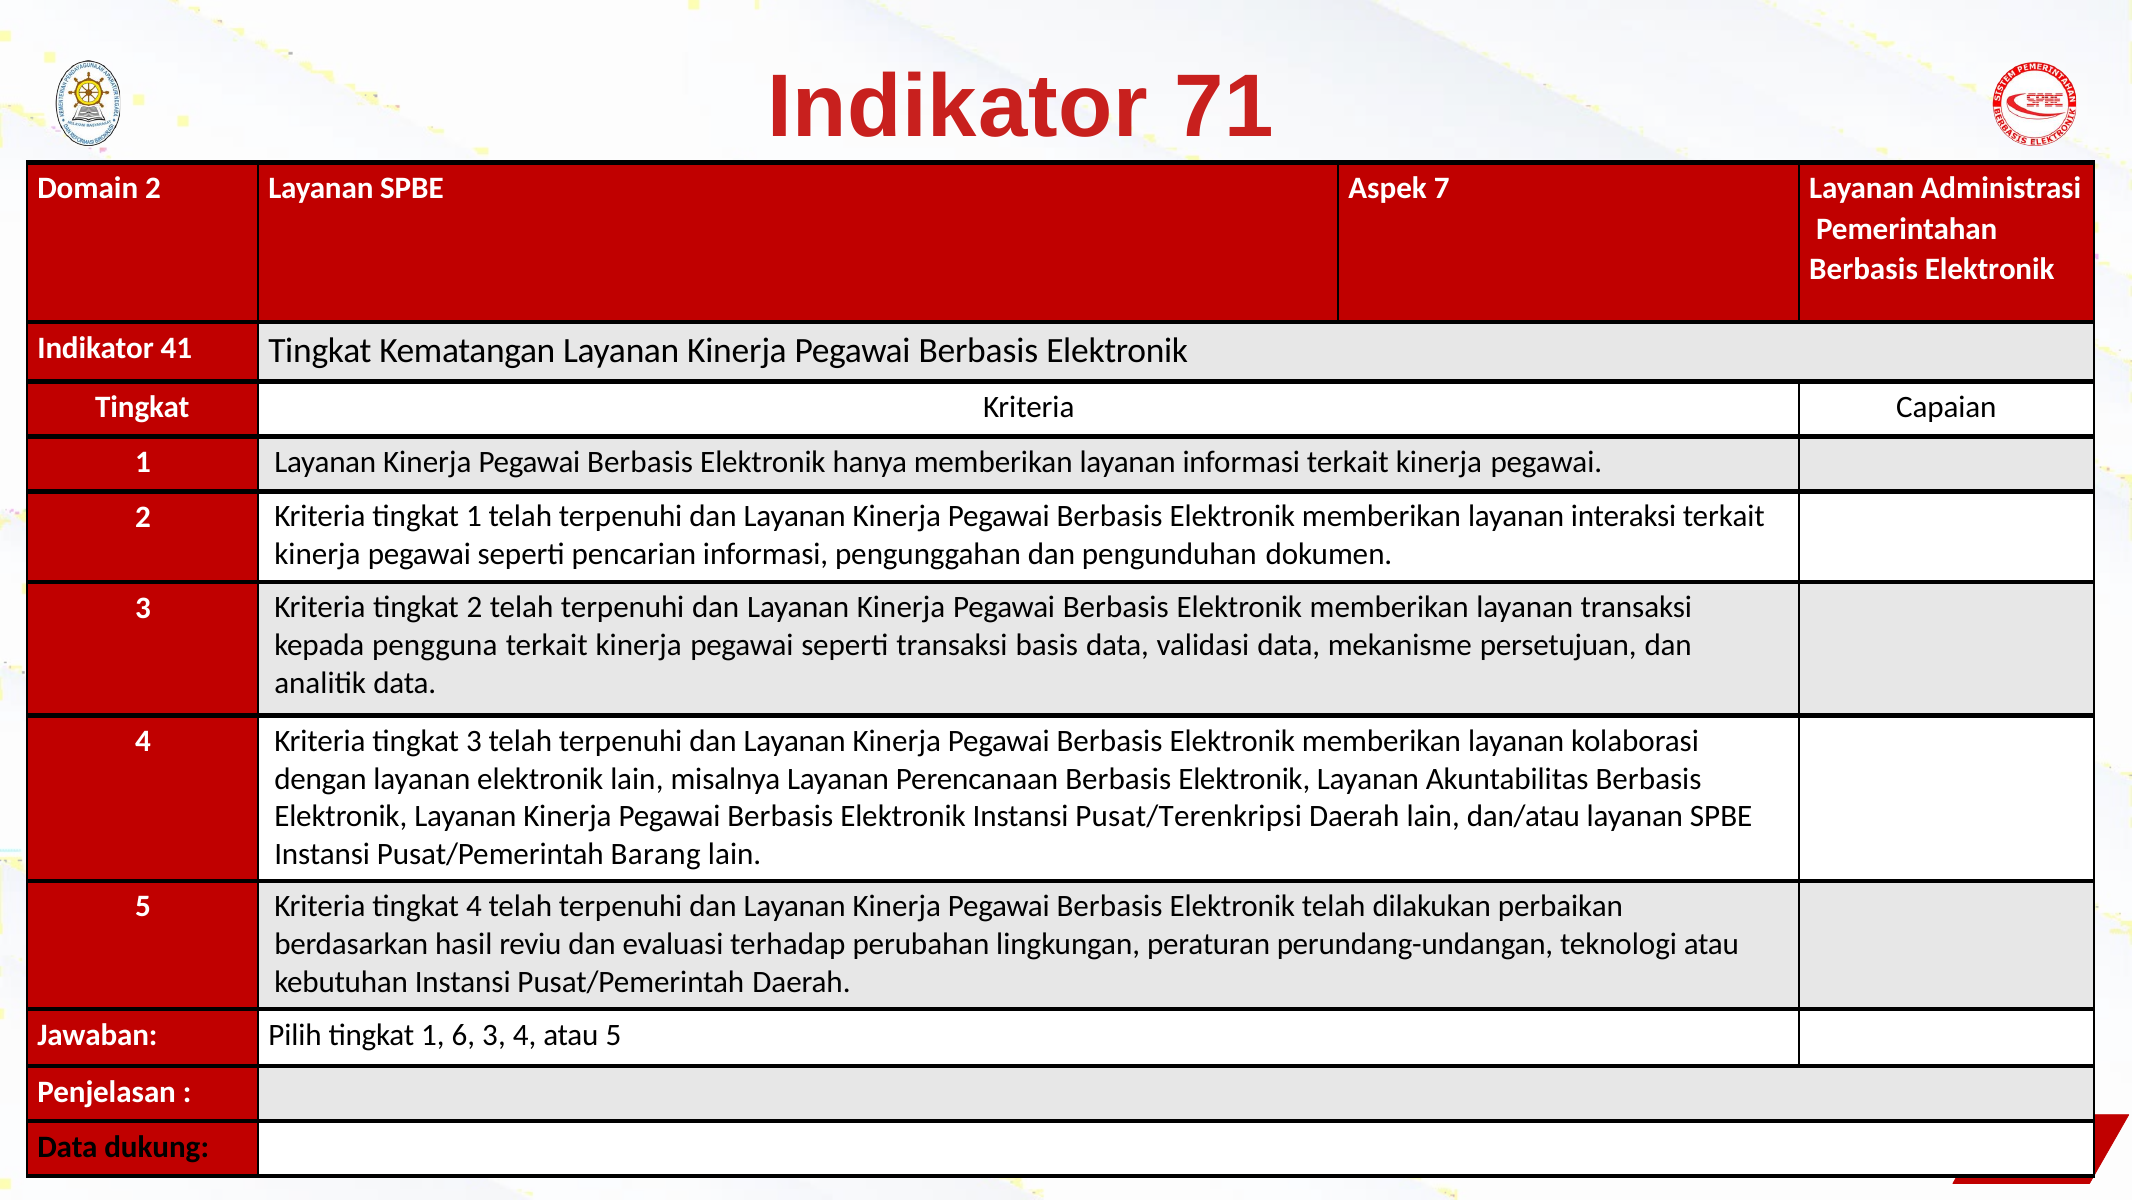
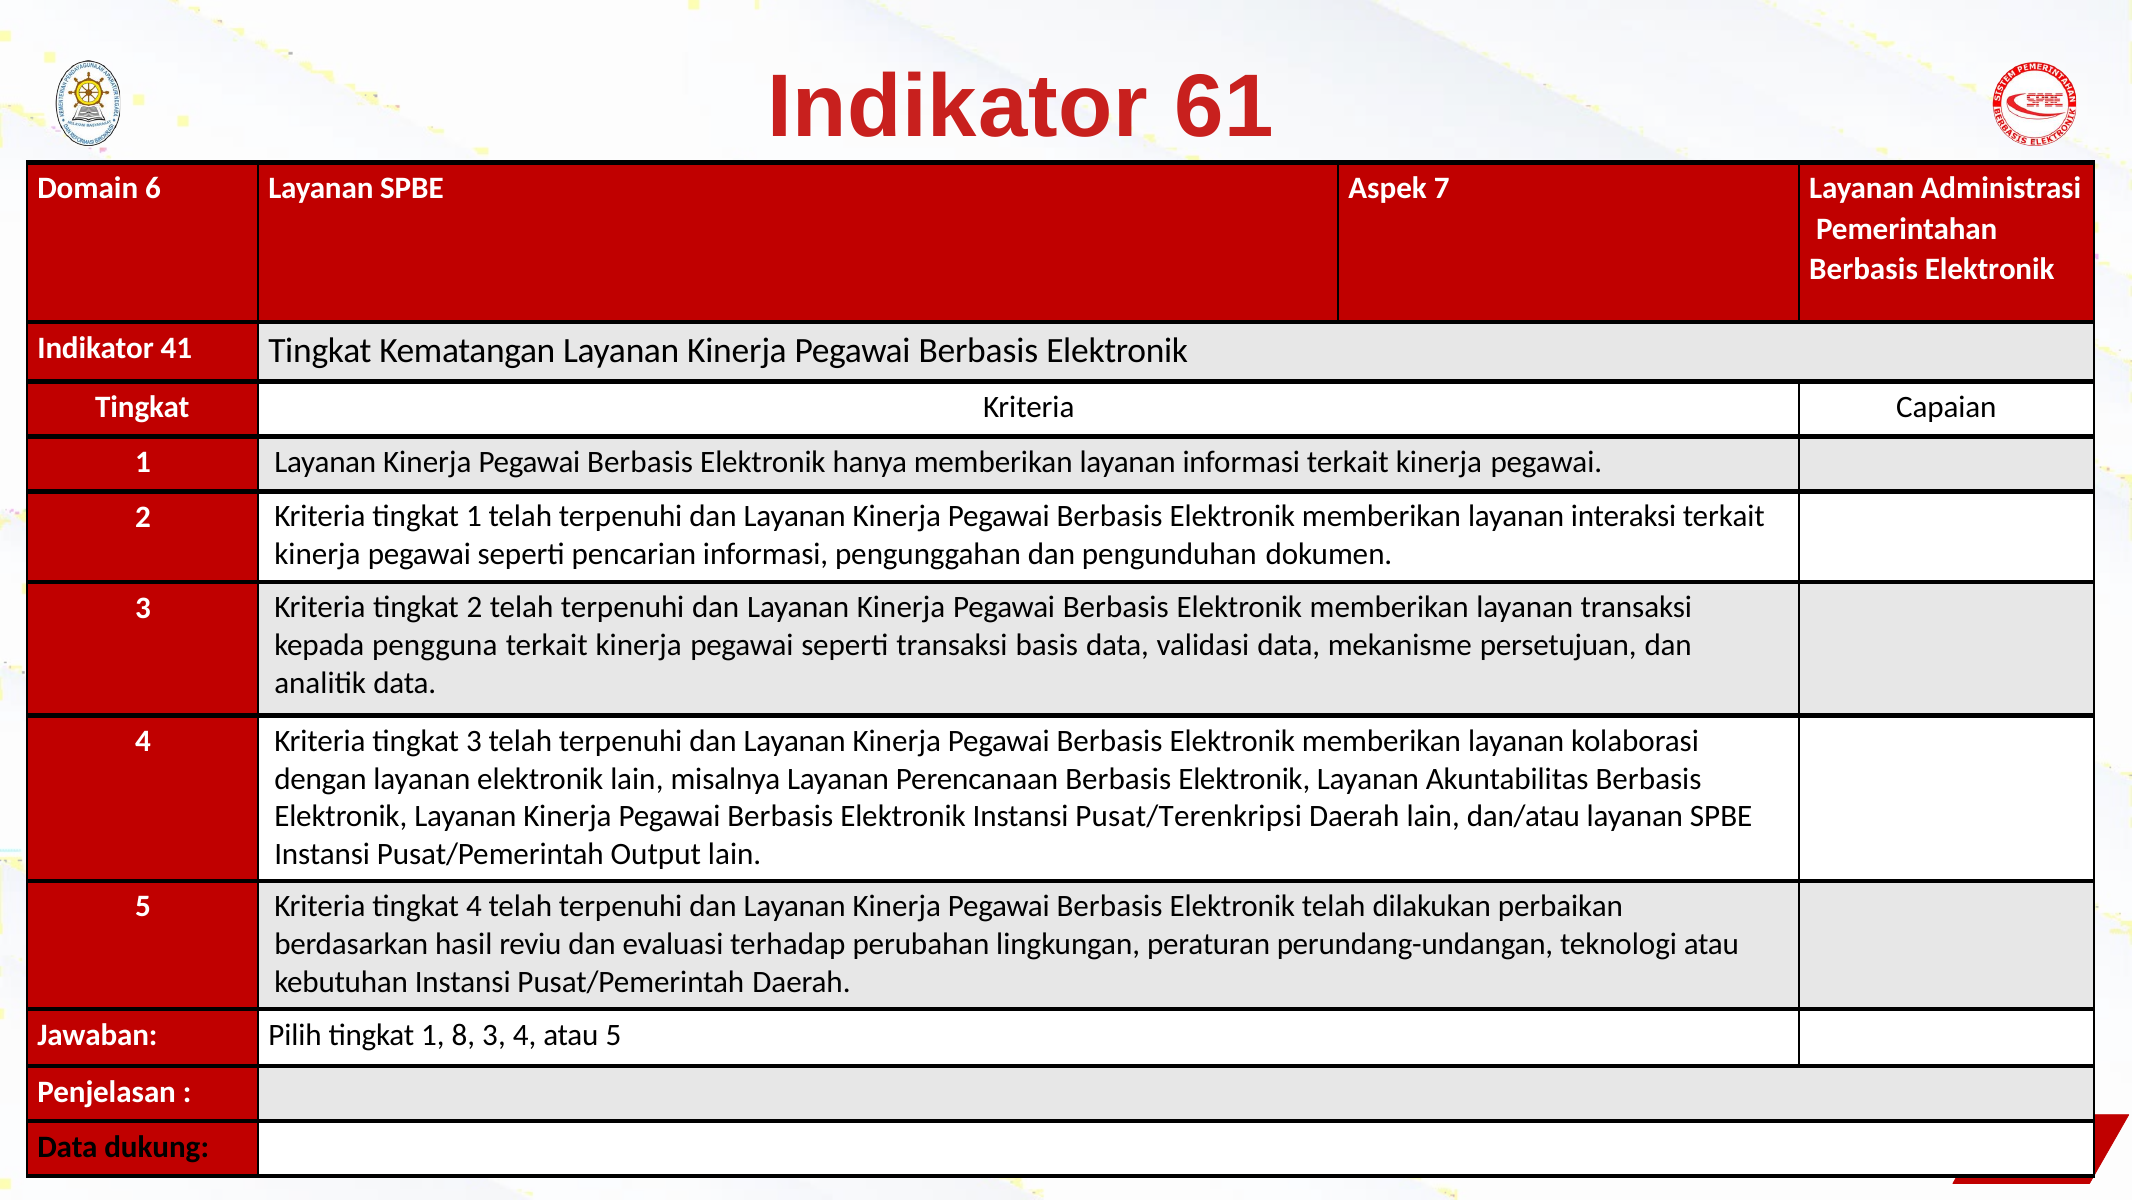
71: 71 -> 61 (1224, 107)
Domain 2: 2 -> 6 (153, 189)
Barang: Barang -> Output (656, 854)
6: 6 -> 8 (463, 1035)
